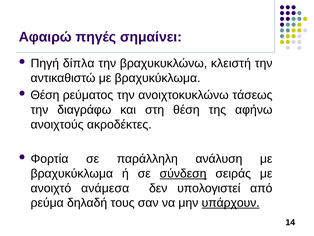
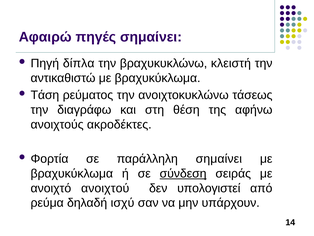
Θέση: Θέση -> Τάση (45, 95)
παράλληλη ανάλυση: ανάλυση -> σημαίνει (219, 159)
ανάμεσα: ανάμεσα -> ανοιχτού (105, 188)
τους: τους -> ισχύ (122, 203)
υπάρχουν underline: present -> none (231, 203)
